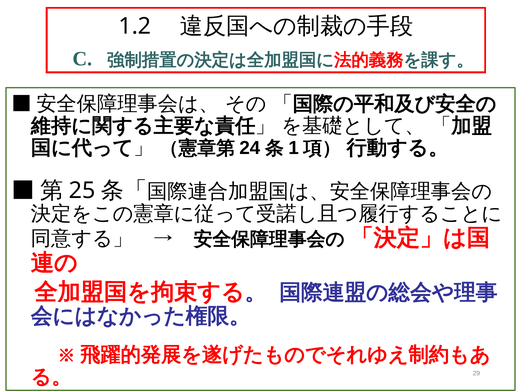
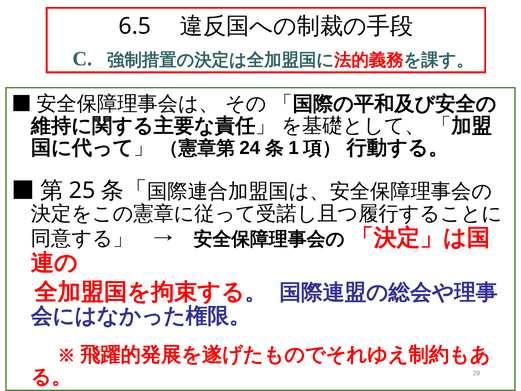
1.2: 1.2 -> 6.5 (135, 26)
